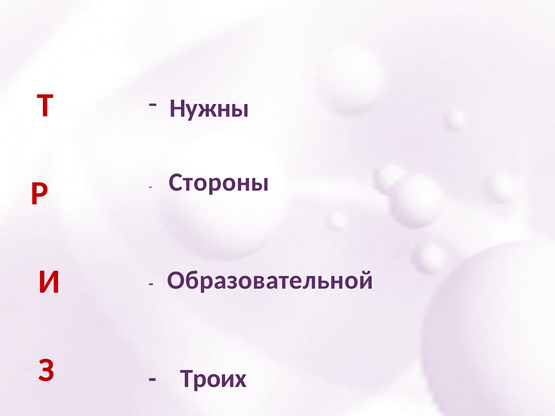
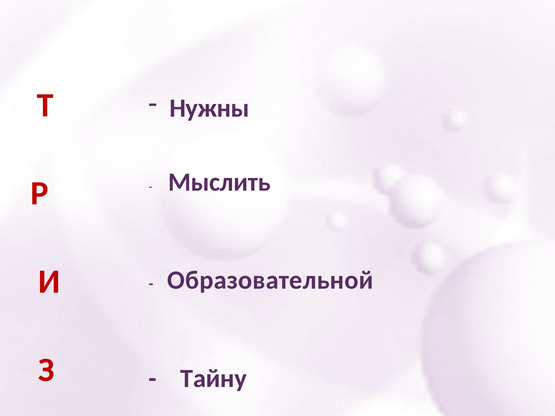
Стороны: Стороны -> Мыслить (219, 182)
Троих: Троих -> Тайну (214, 379)
